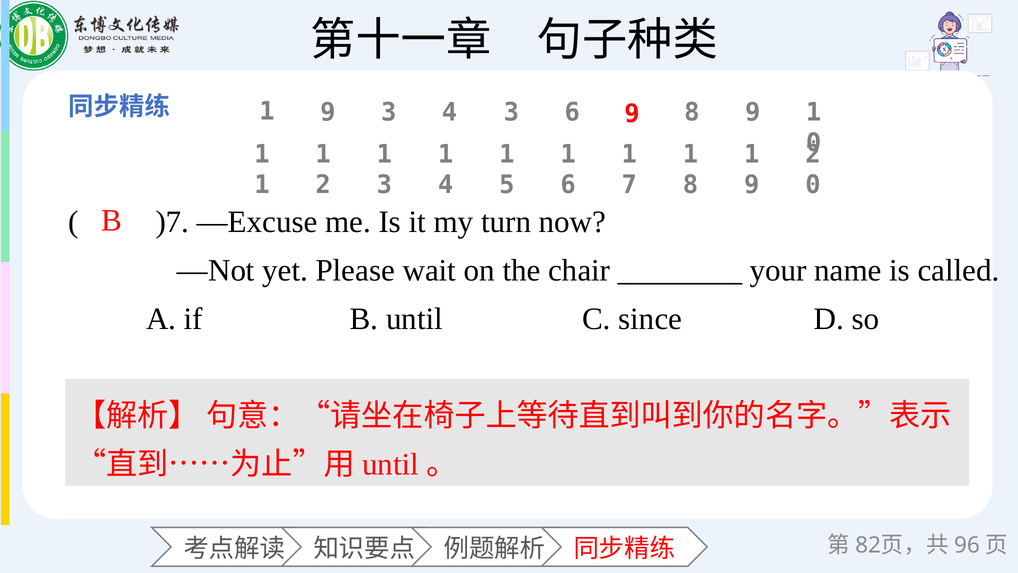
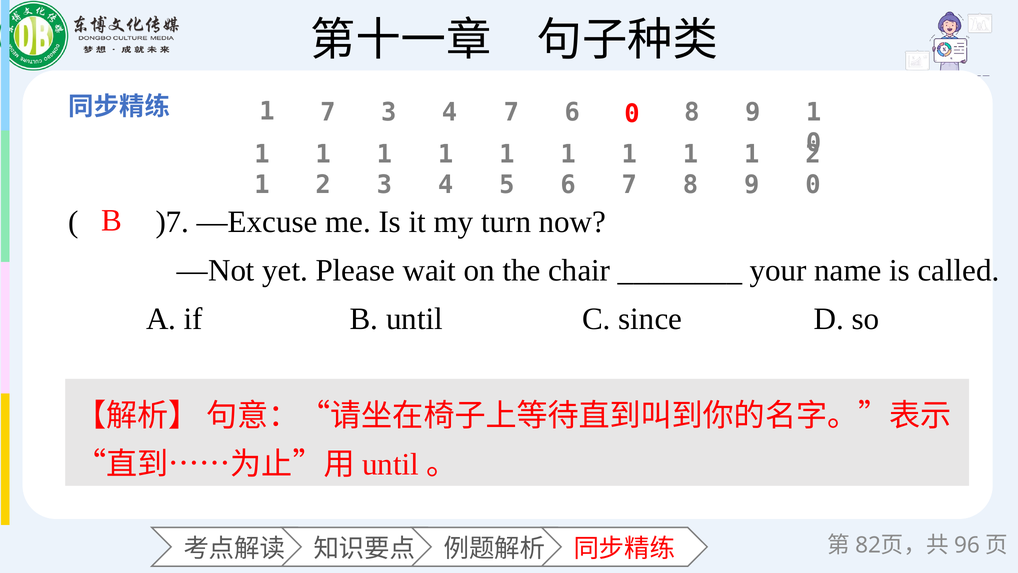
9: 9 -> 7 (328, 112)
4 3: 3 -> 7 (511, 112)
6 9: 9 -> 0 (632, 114)
